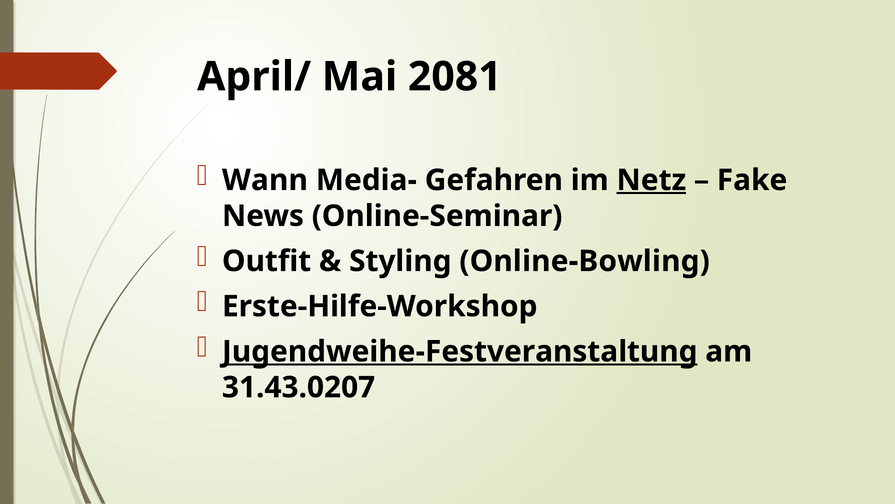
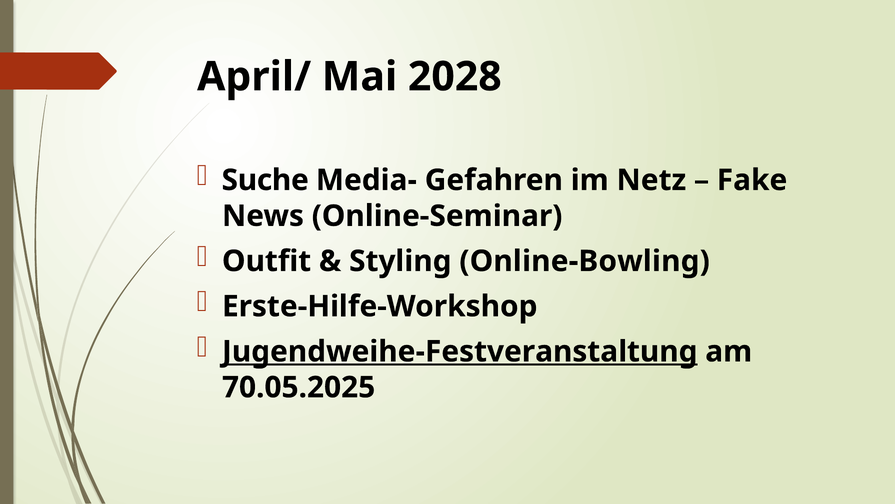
2081: 2081 -> 2028 (455, 77)
Wann: Wann -> Suche (265, 180)
Netz underline: present -> none (651, 180)
31.43.0207: 31.43.0207 -> 70.05.2025 (299, 387)
